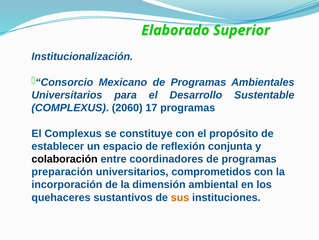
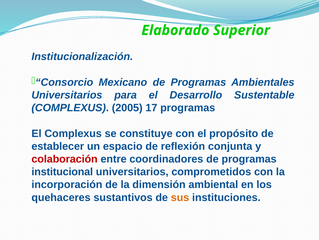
2060: 2060 -> 2005 (127, 108)
colaboración colour: black -> red (65, 159)
preparación: preparación -> institucional (62, 171)
